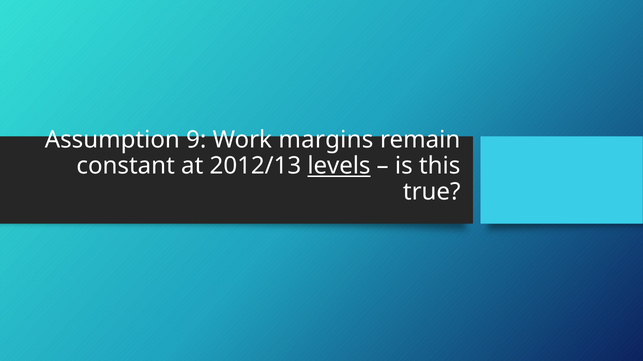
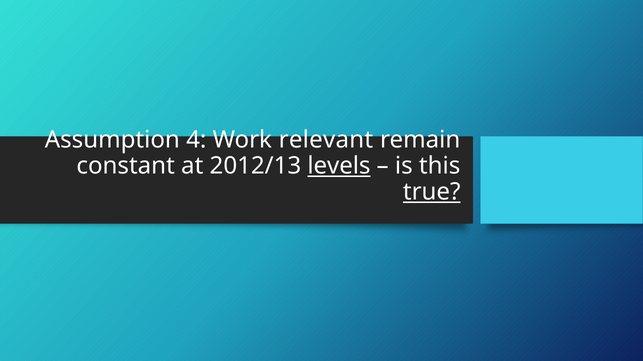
9: 9 -> 4 (196, 140)
margins: margins -> relevant (326, 140)
true underline: none -> present (432, 192)
